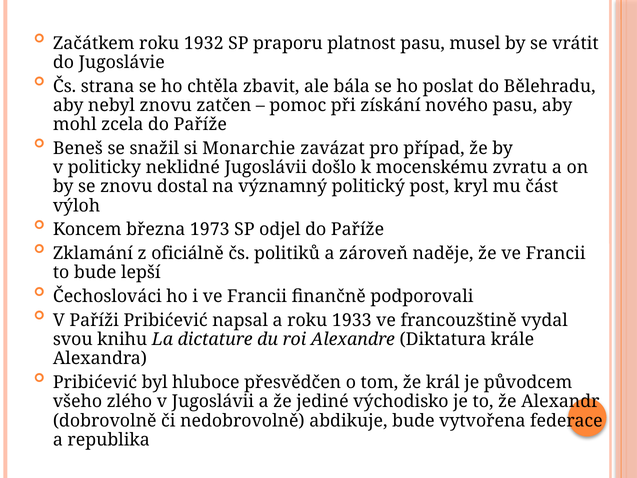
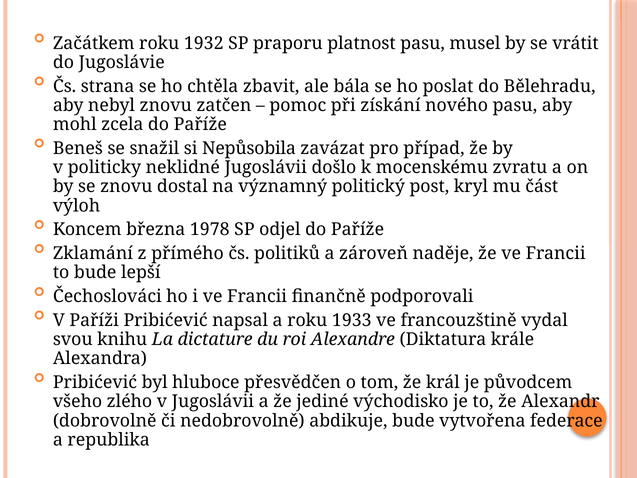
Monarchie: Monarchie -> Nepůsobila (249, 148)
1973: 1973 -> 1978 (210, 229)
oficiálně: oficiálně -> přímého (188, 253)
